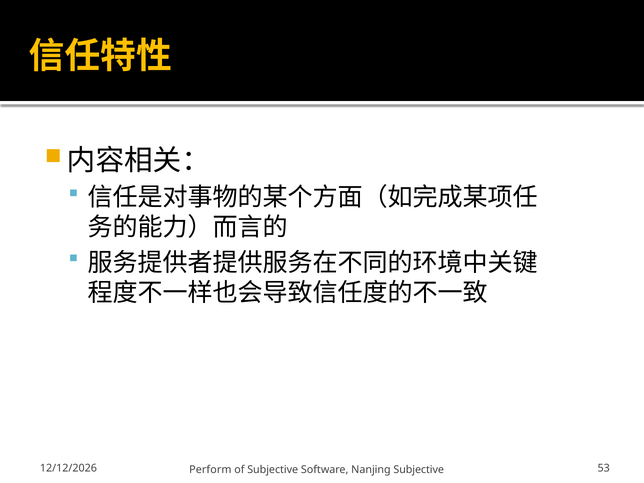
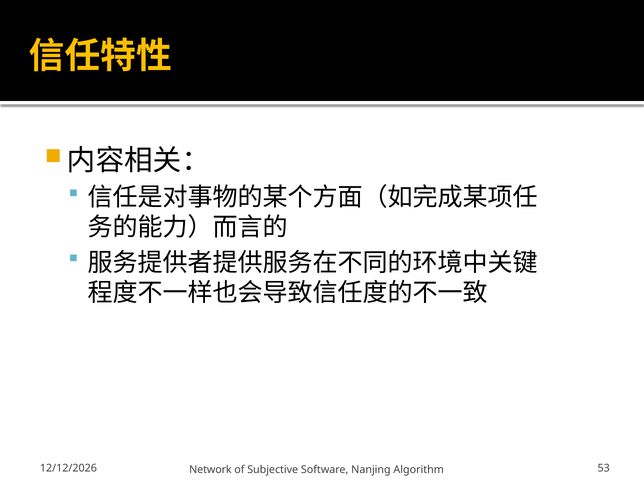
Perform: Perform -> Network (210, 470)
Nanjing Subjective: Subjective -> Algorithm (419, 470)
